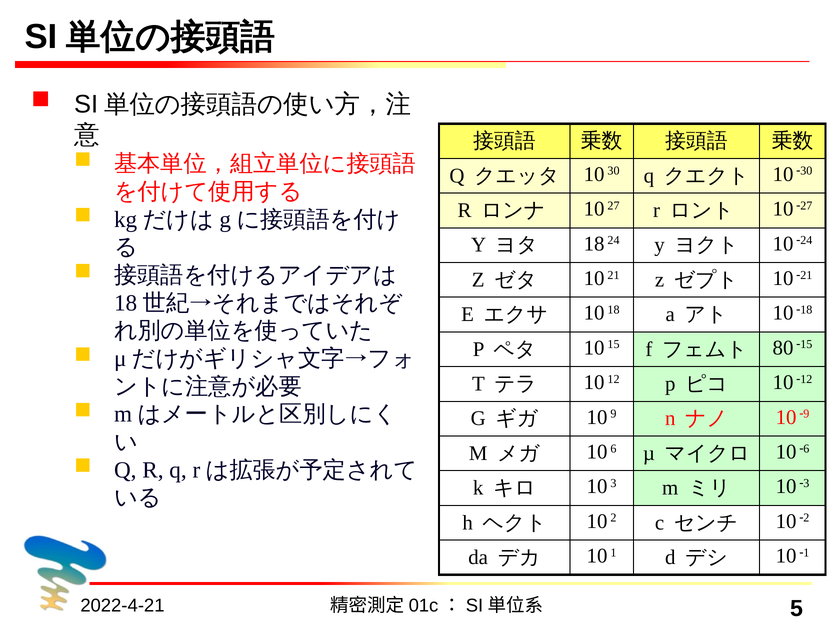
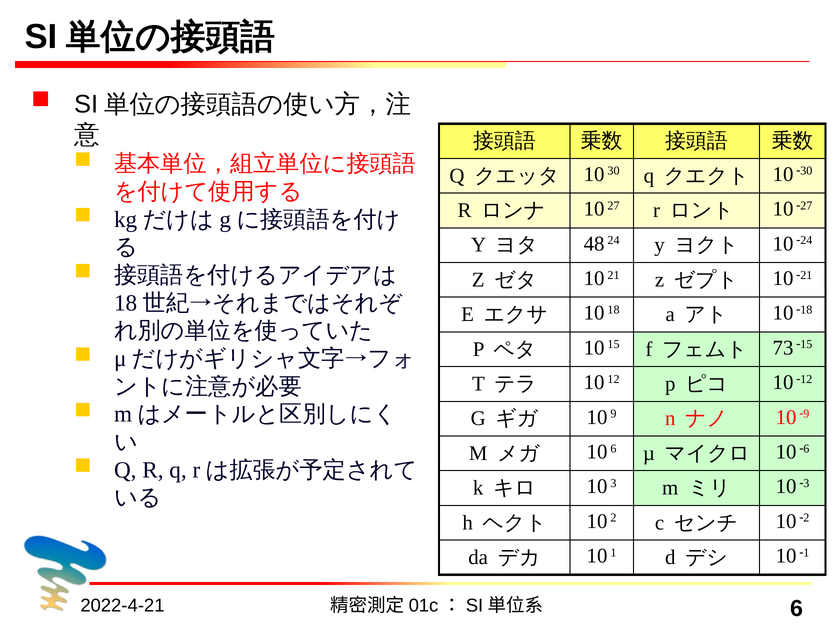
18: 18 -> 48 (594, 243)
80: 80 -> 73 (783, 348)
5: 5 -> 6 (796, 608)
